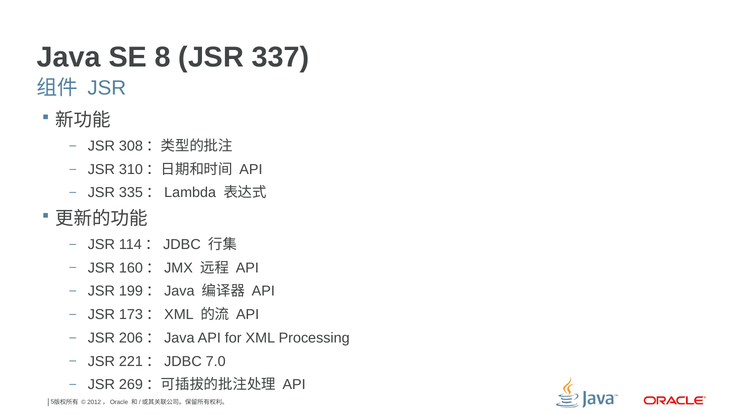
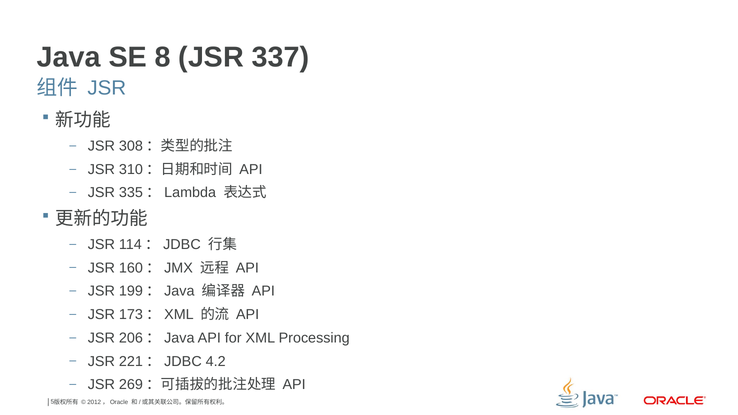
7.0: 7.0 -> 4.2 (216, 361)
